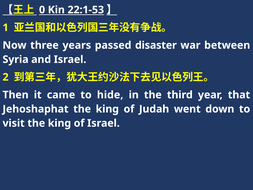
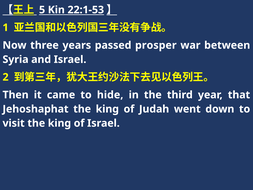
0: 0 -> 5 (42, 10)
disaster: disaster -> prosper (156, 45)
